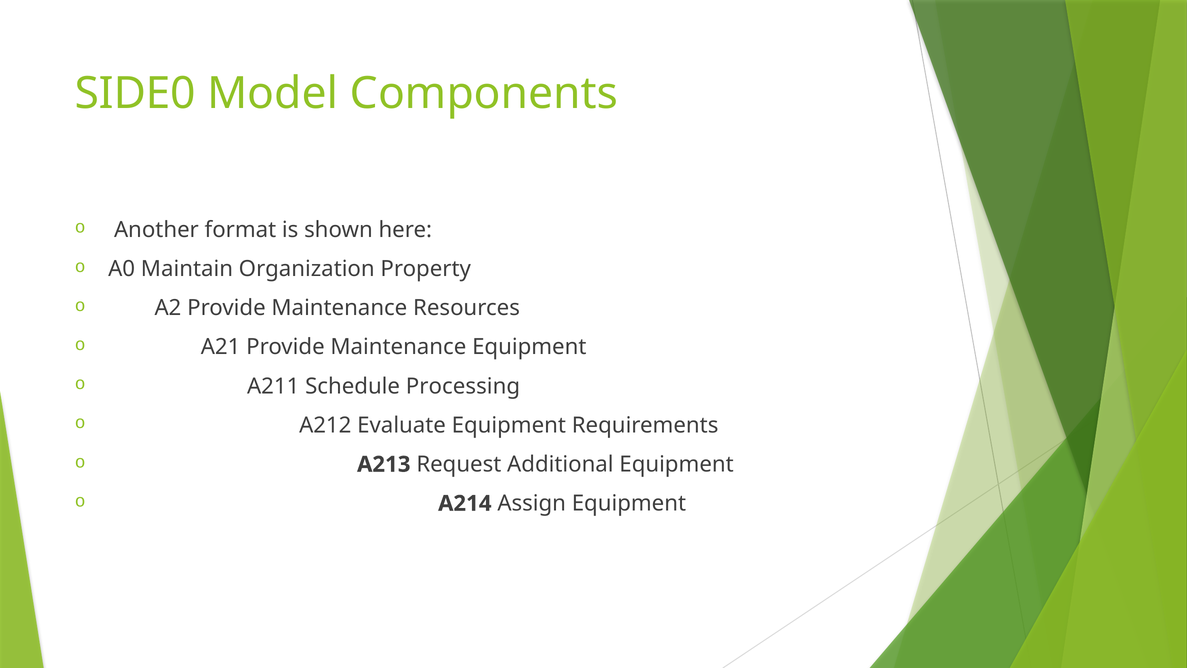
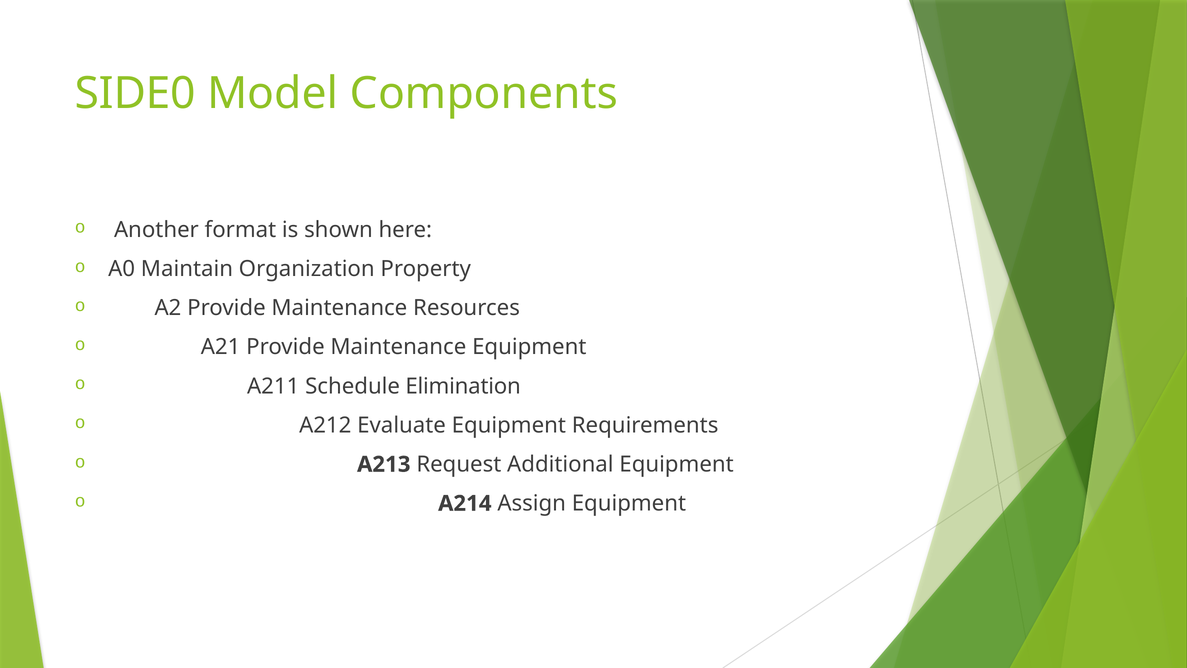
Processing: Processing -> Elimination (463, 386)
